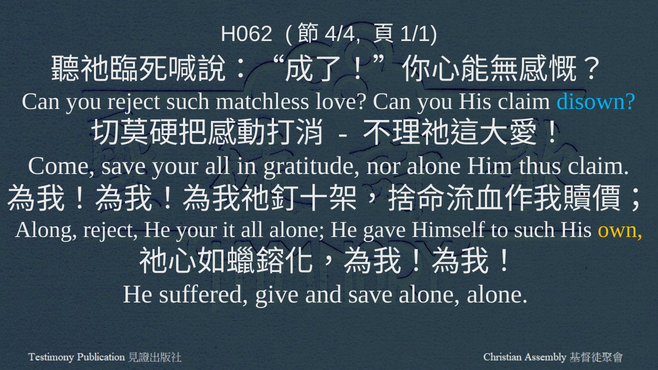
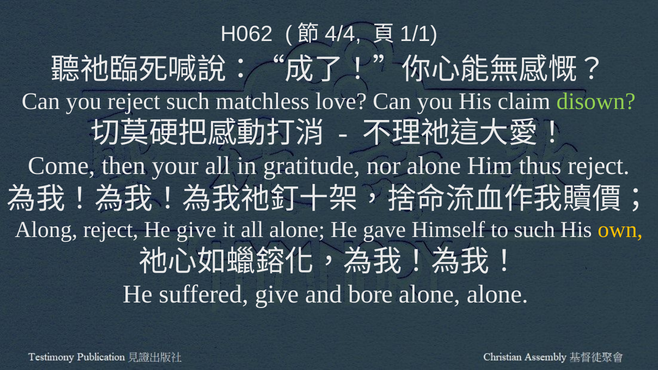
disown colour: light blue -> light green (596, 101)
Come save: save -> then (123, 166)
thus claim: claim -> reject (599, 166)
He your: your -> give (196, 230)
and save: save -> bore (370, 294)
